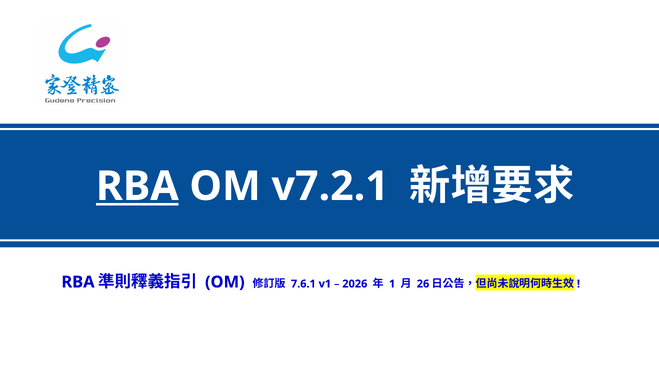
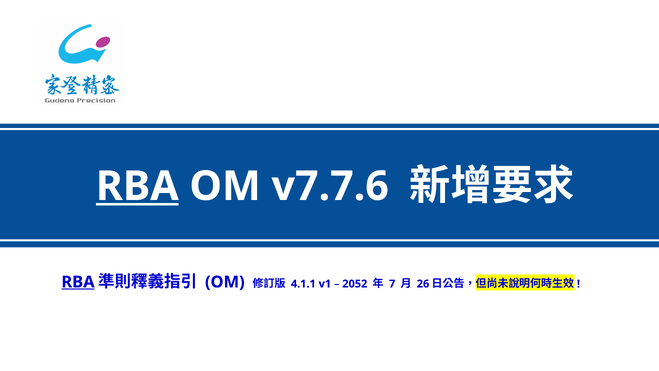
v7.2.1: v7.2.1 -> v7.7.6 (330, 186)
RBA underline: none -> present (78, 282)
7.6.1: 7.6.1 -> 4.1.1 (303, 284)
2026: 2026 -> 2052 (355, 284)
1: 1 -> 7 (392, 284)
